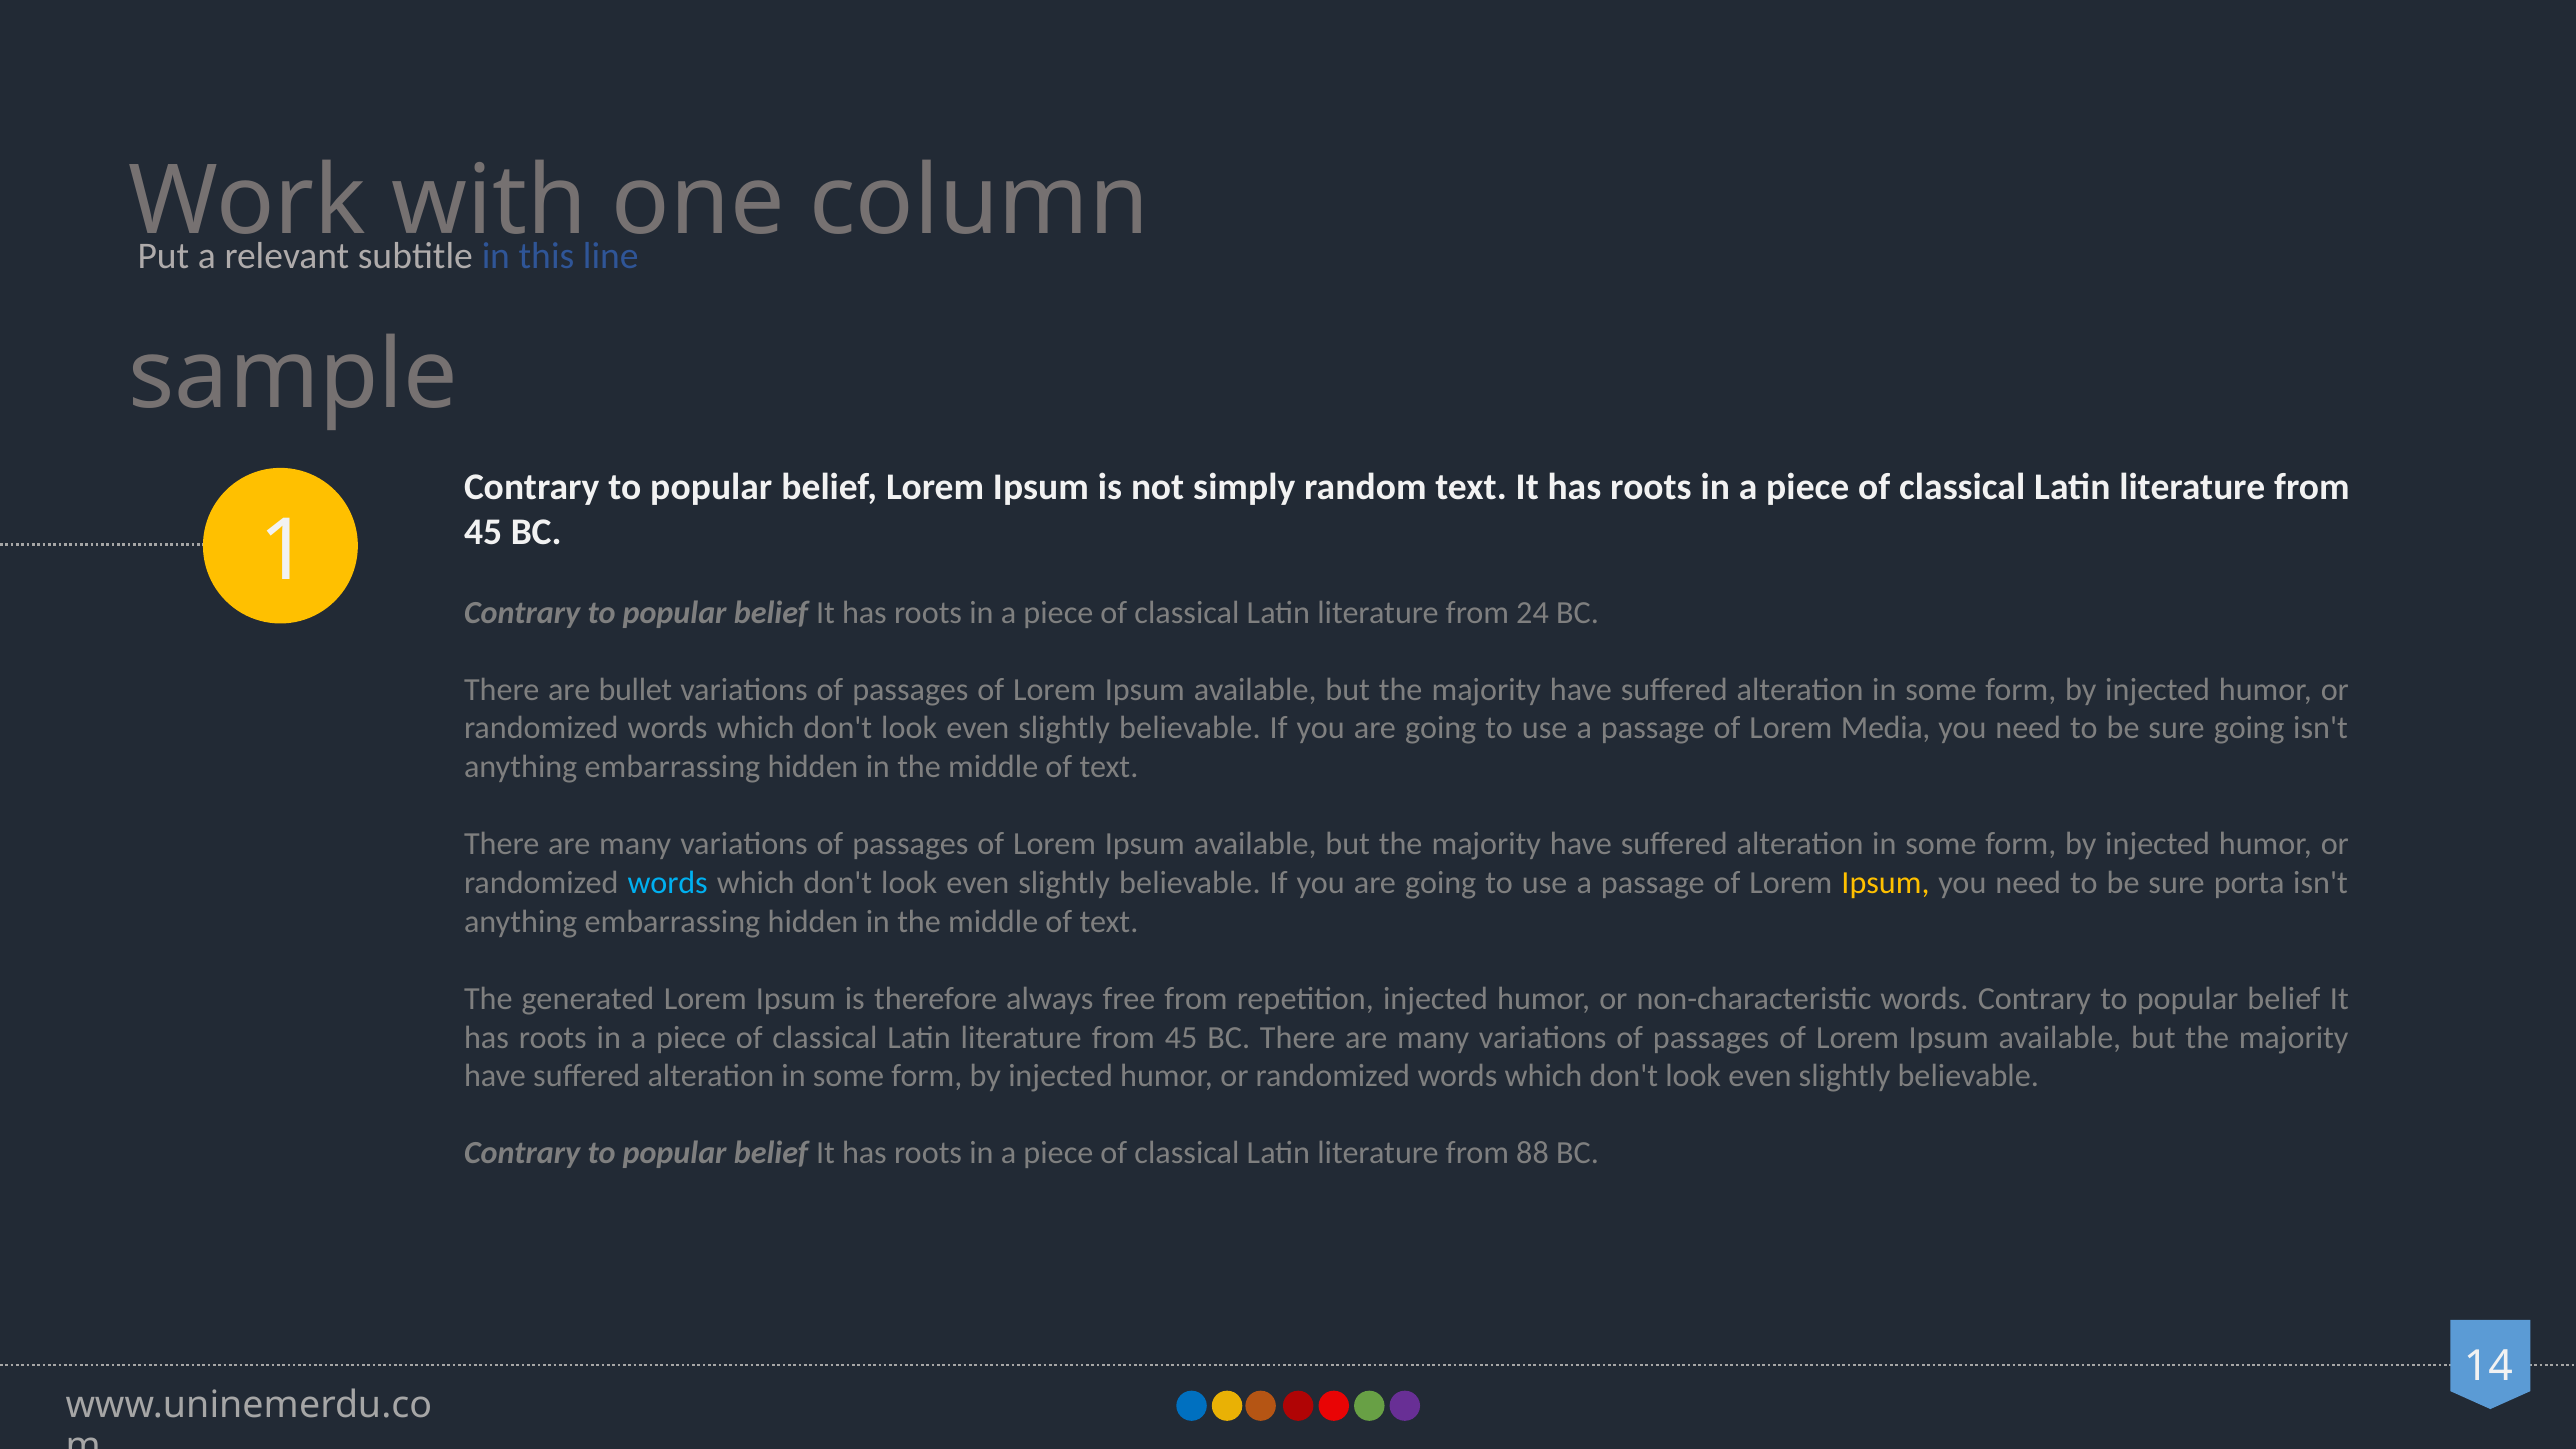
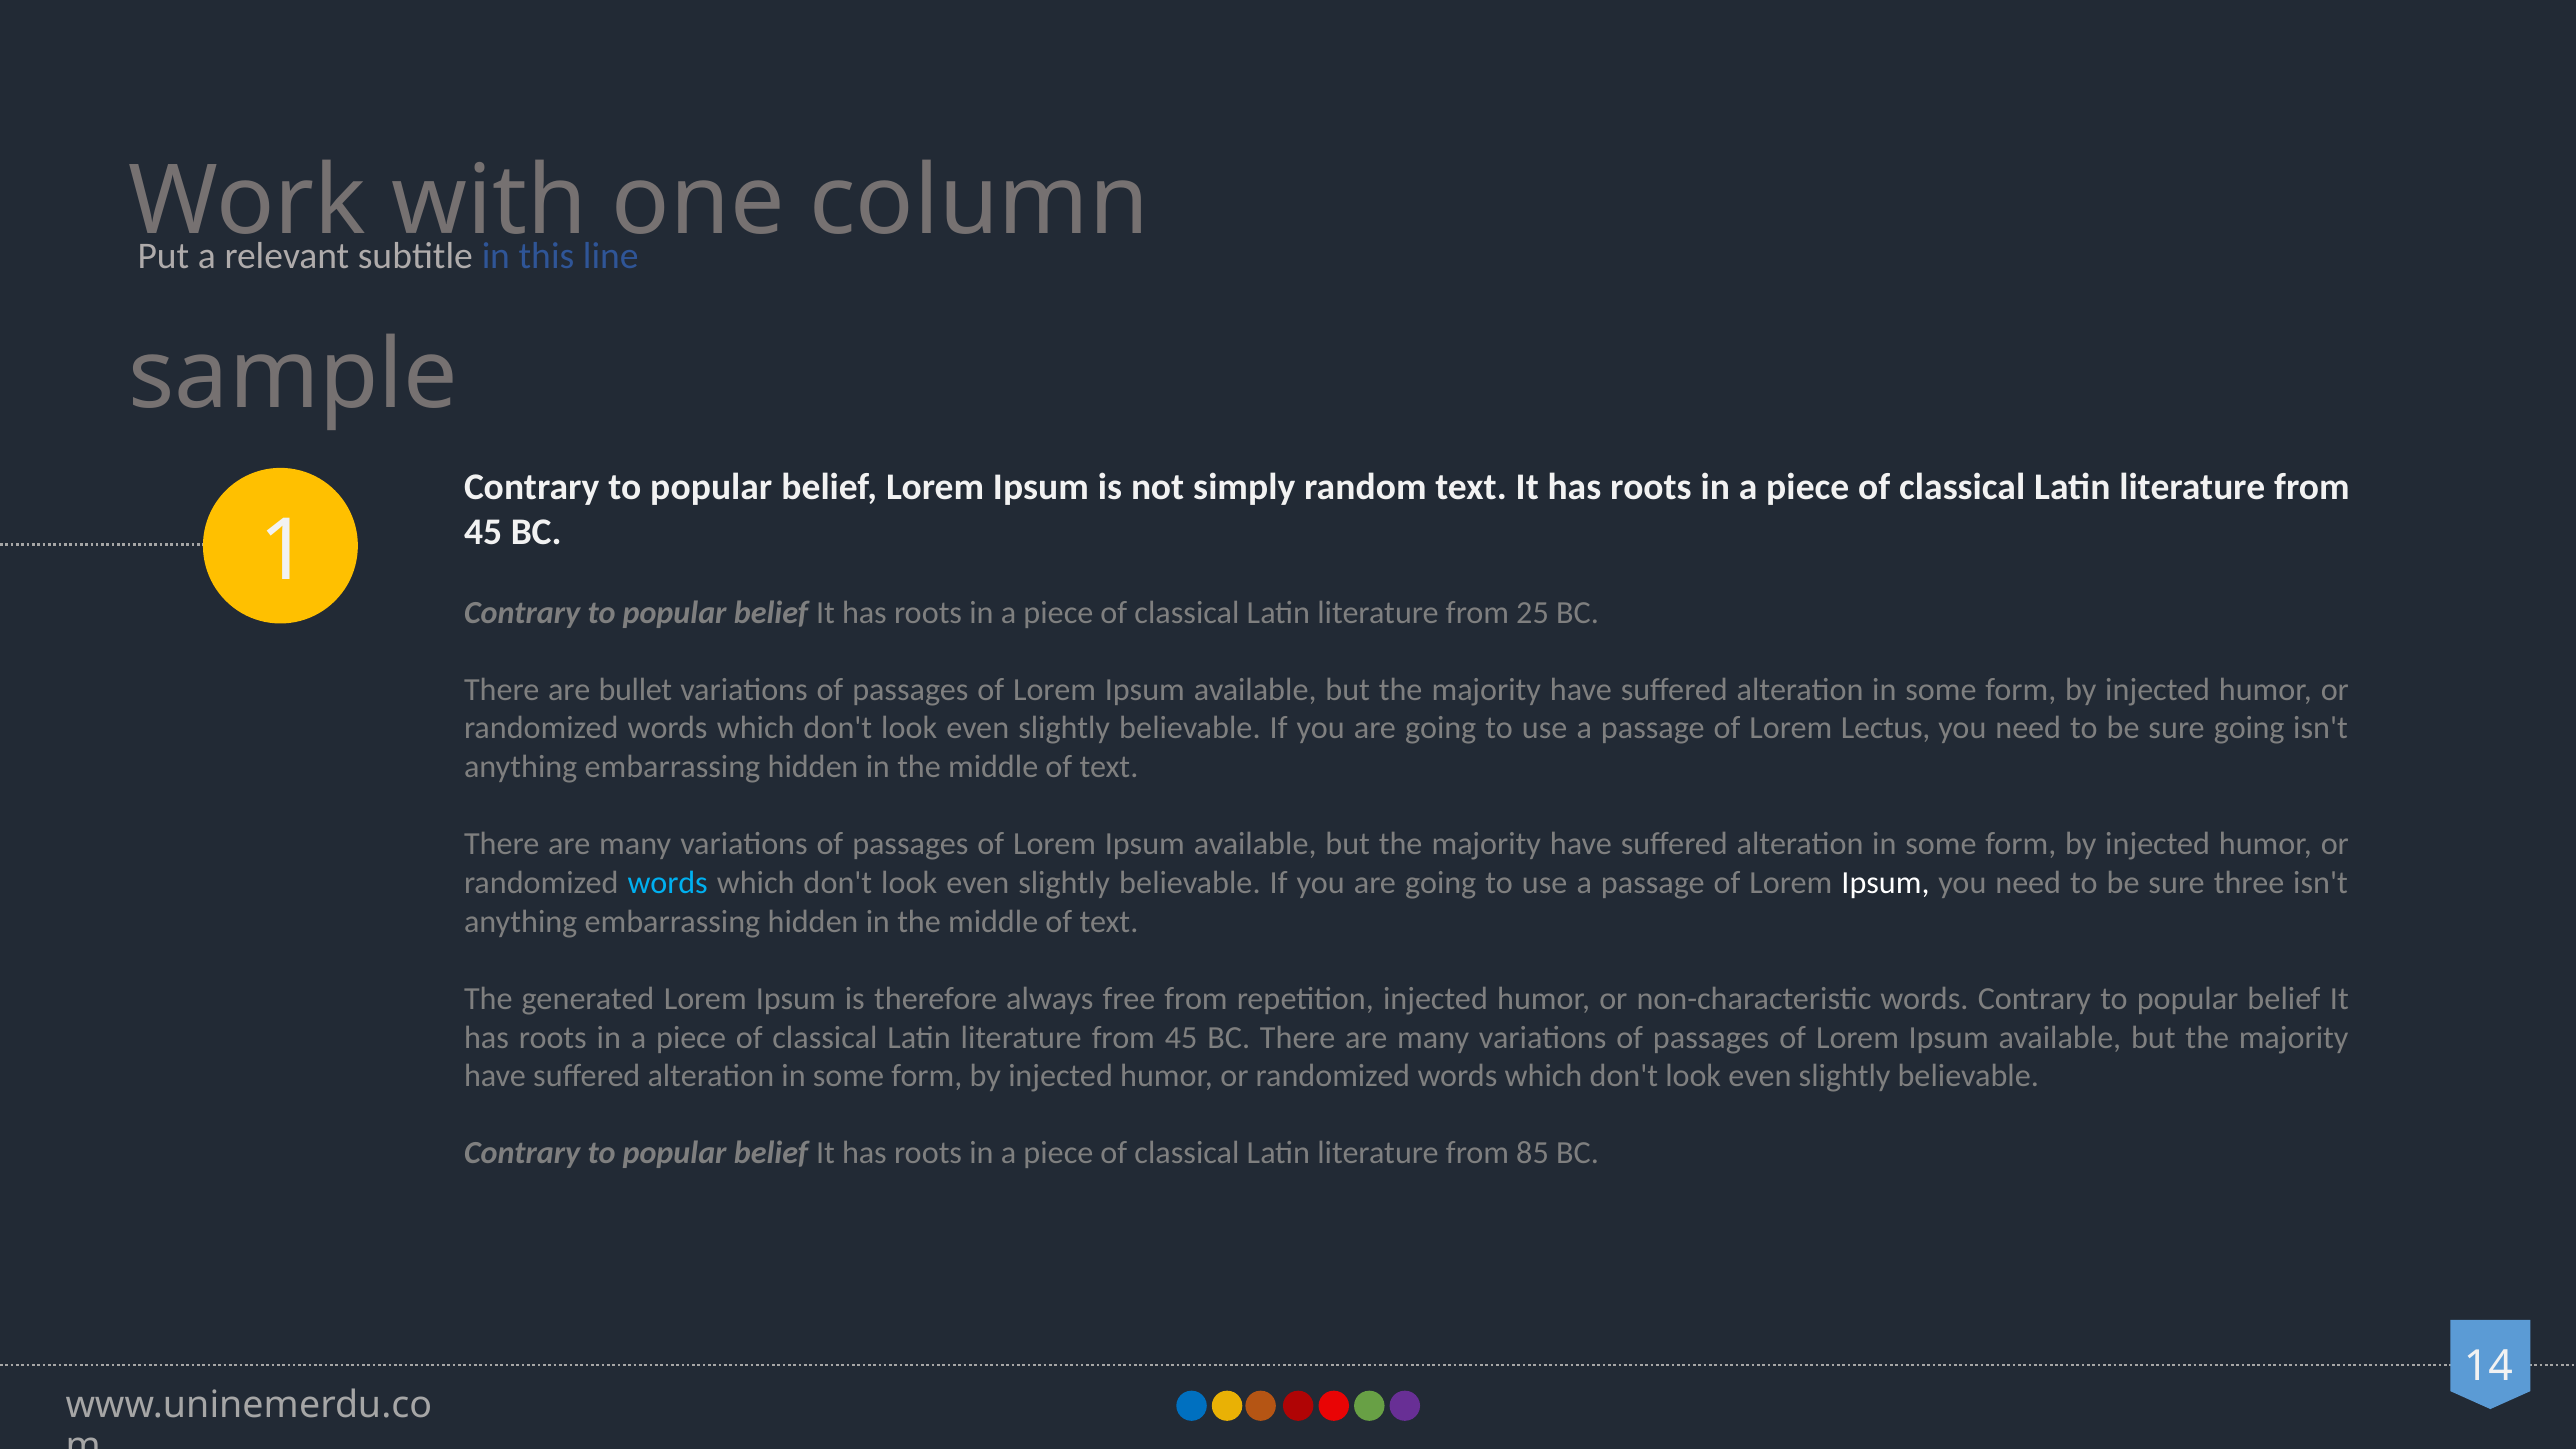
24: 24 -> 25 (1532, 612)
Media: Media -> Lectus (1886, 728)
Ipsum colour: yellow -> white (1885, 883)
porta: porta -> three (2249, 883)
88: 88 -> 85 (1532, 1153)
